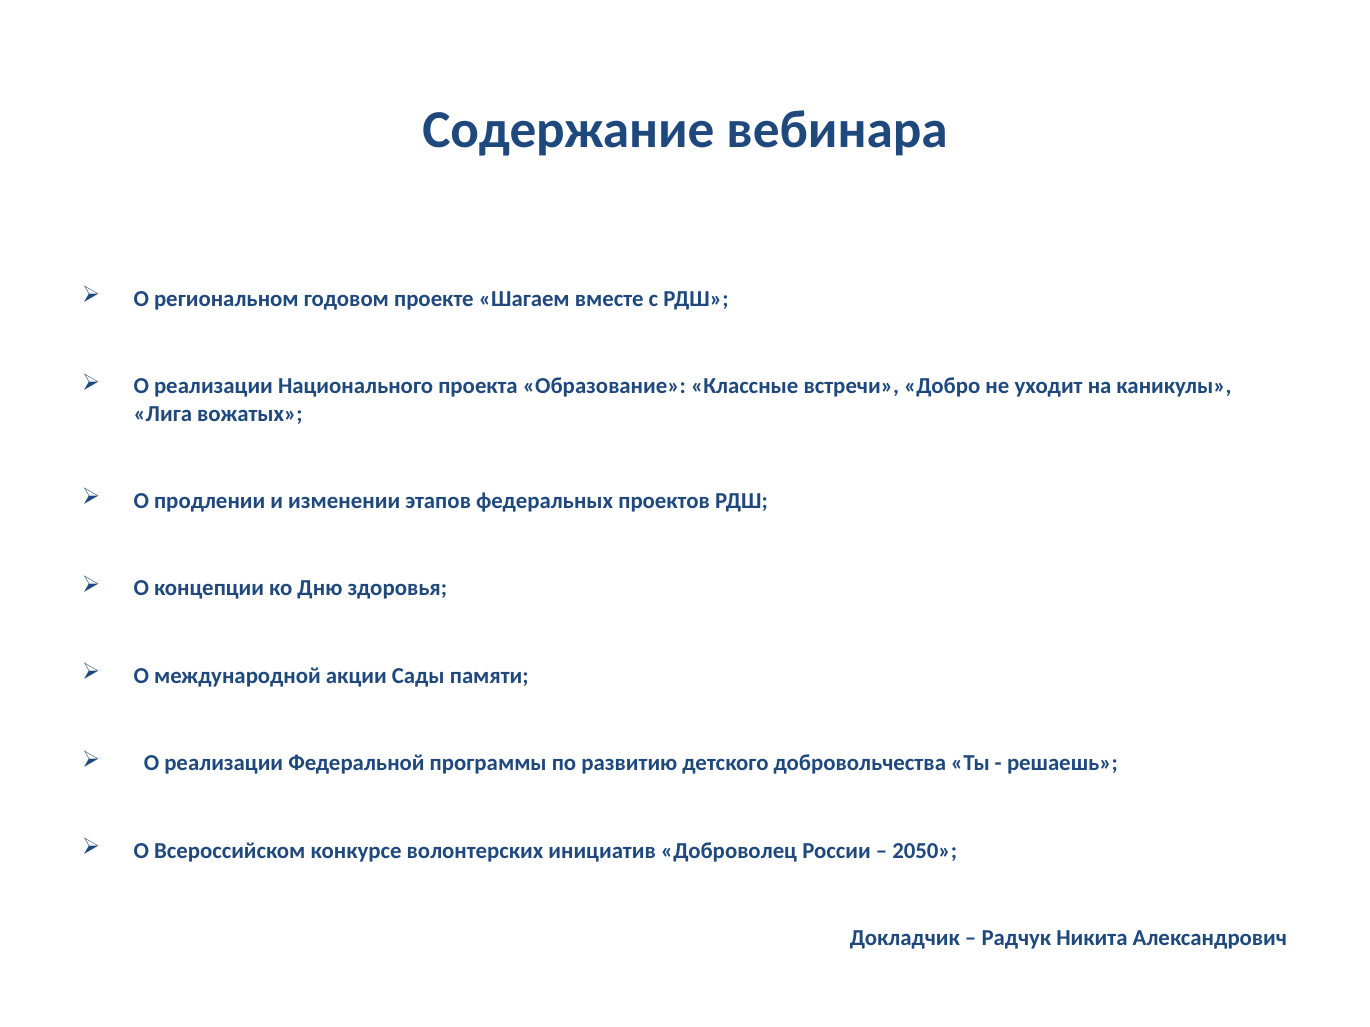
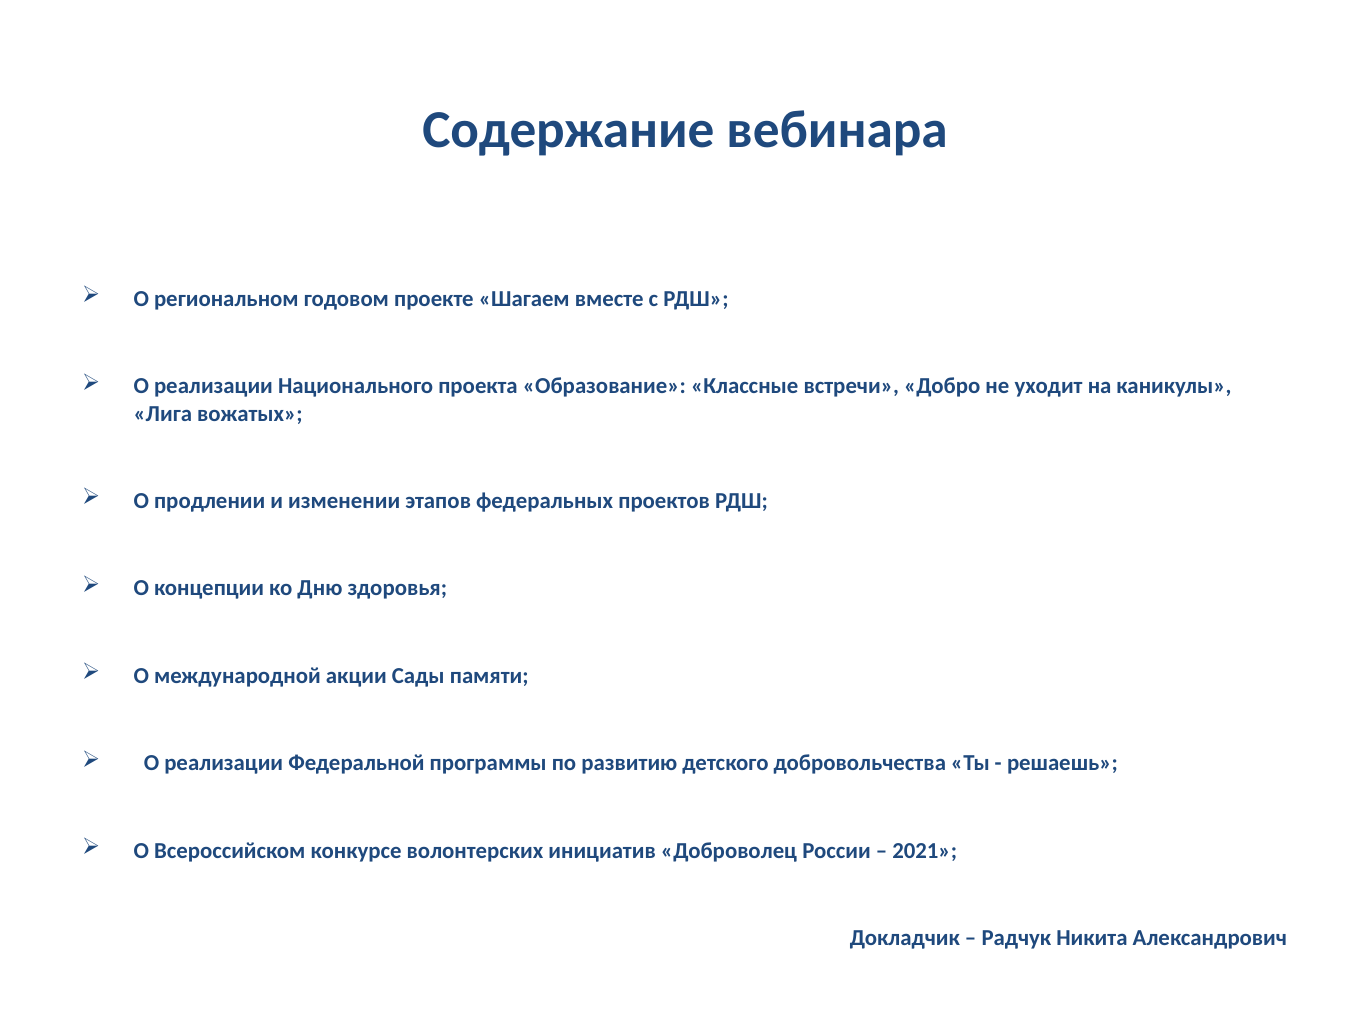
2050: 2050 -> 2021 (925, 851)
